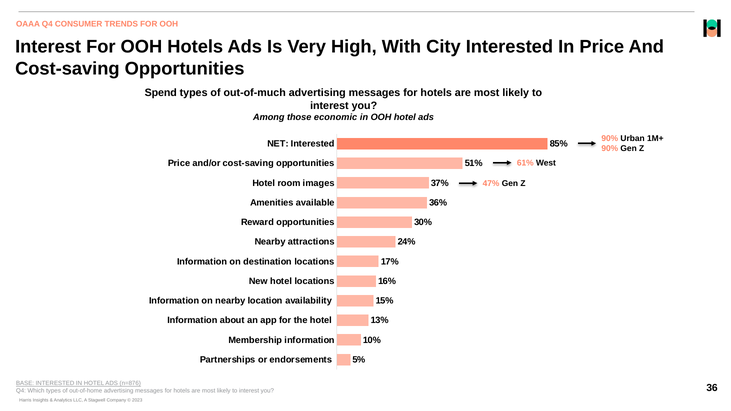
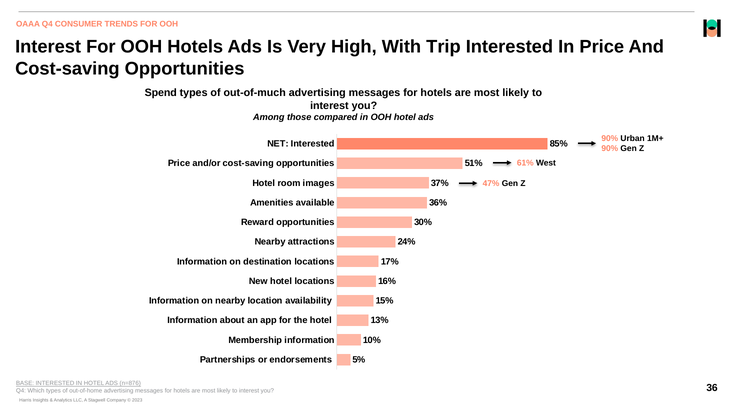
City: City -> Trip (443, 47)
economic: economic -> compared (336, 117)
